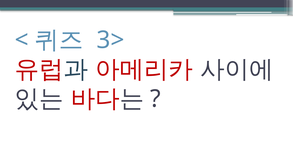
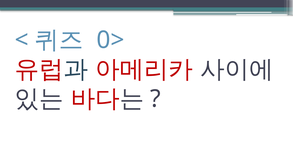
3>: 3> -> 0> (111, 40)
